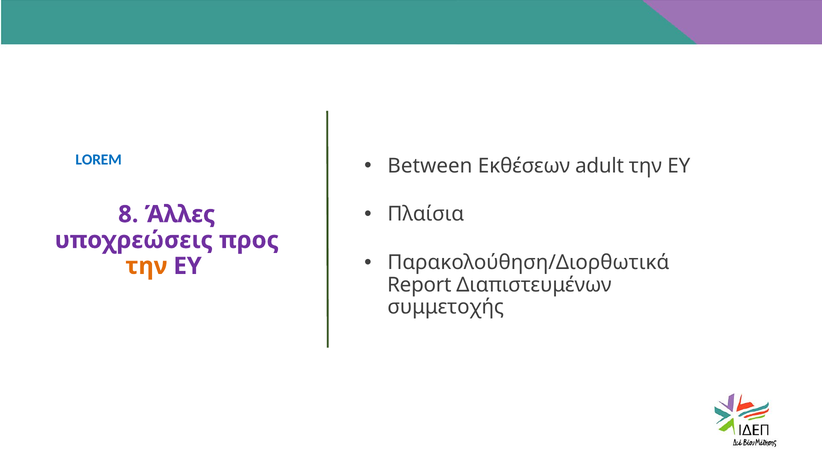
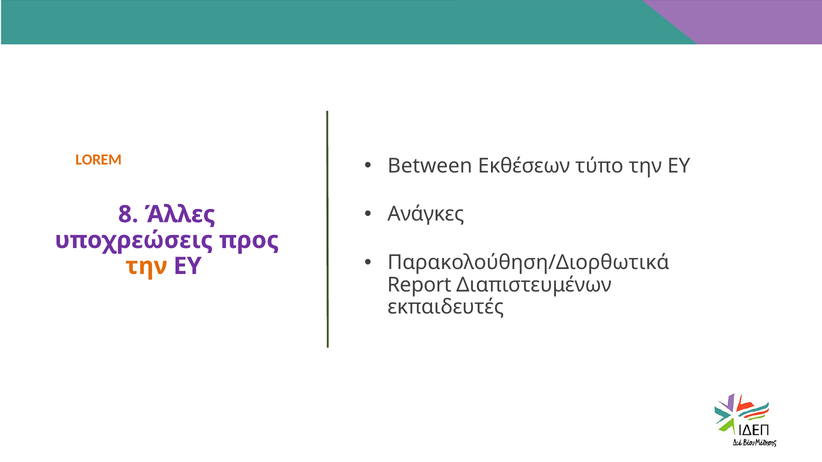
LOREM colour: blue -> orange (99, 160)
adult: adult -> τύπο (599, 166)
Πλαίσια: Πλαίσια -> Ανάγκες (426, 214)
συμμετοχής: συμμετοχής -> εκπαιδευτές (446, 307)
